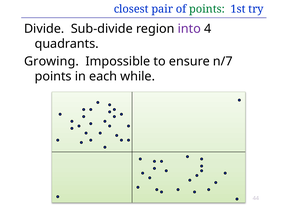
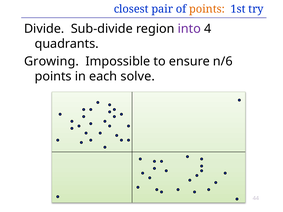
points colour: green -> orange (207, 9)
n/7: n/7 -> n/6 (223, 61)
while: while -> solve (138, 77)
